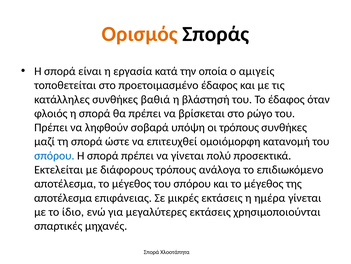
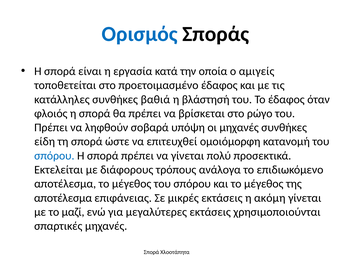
Ορισμός colour: orange -> blue (140, 34)
οι τρόπους: τρόπους -> μηχανές (239, 127)
μαζί: μαζί -> είδη (45, 141)
ημέρα: ημέρα -> ακόμη (270, 197)
ίδιο: ίδιο -> μαζί (73, 211)
